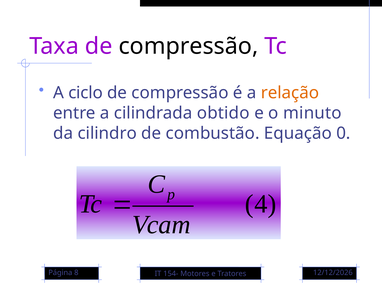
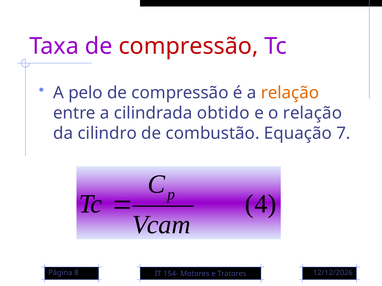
compressão colour: black -> red (188, 46)
ciclo: ciclo -> pelo (86, 93)
o minuto: minuto -> relação (312, 113)
0: 0 -> 7 (343, 134)
